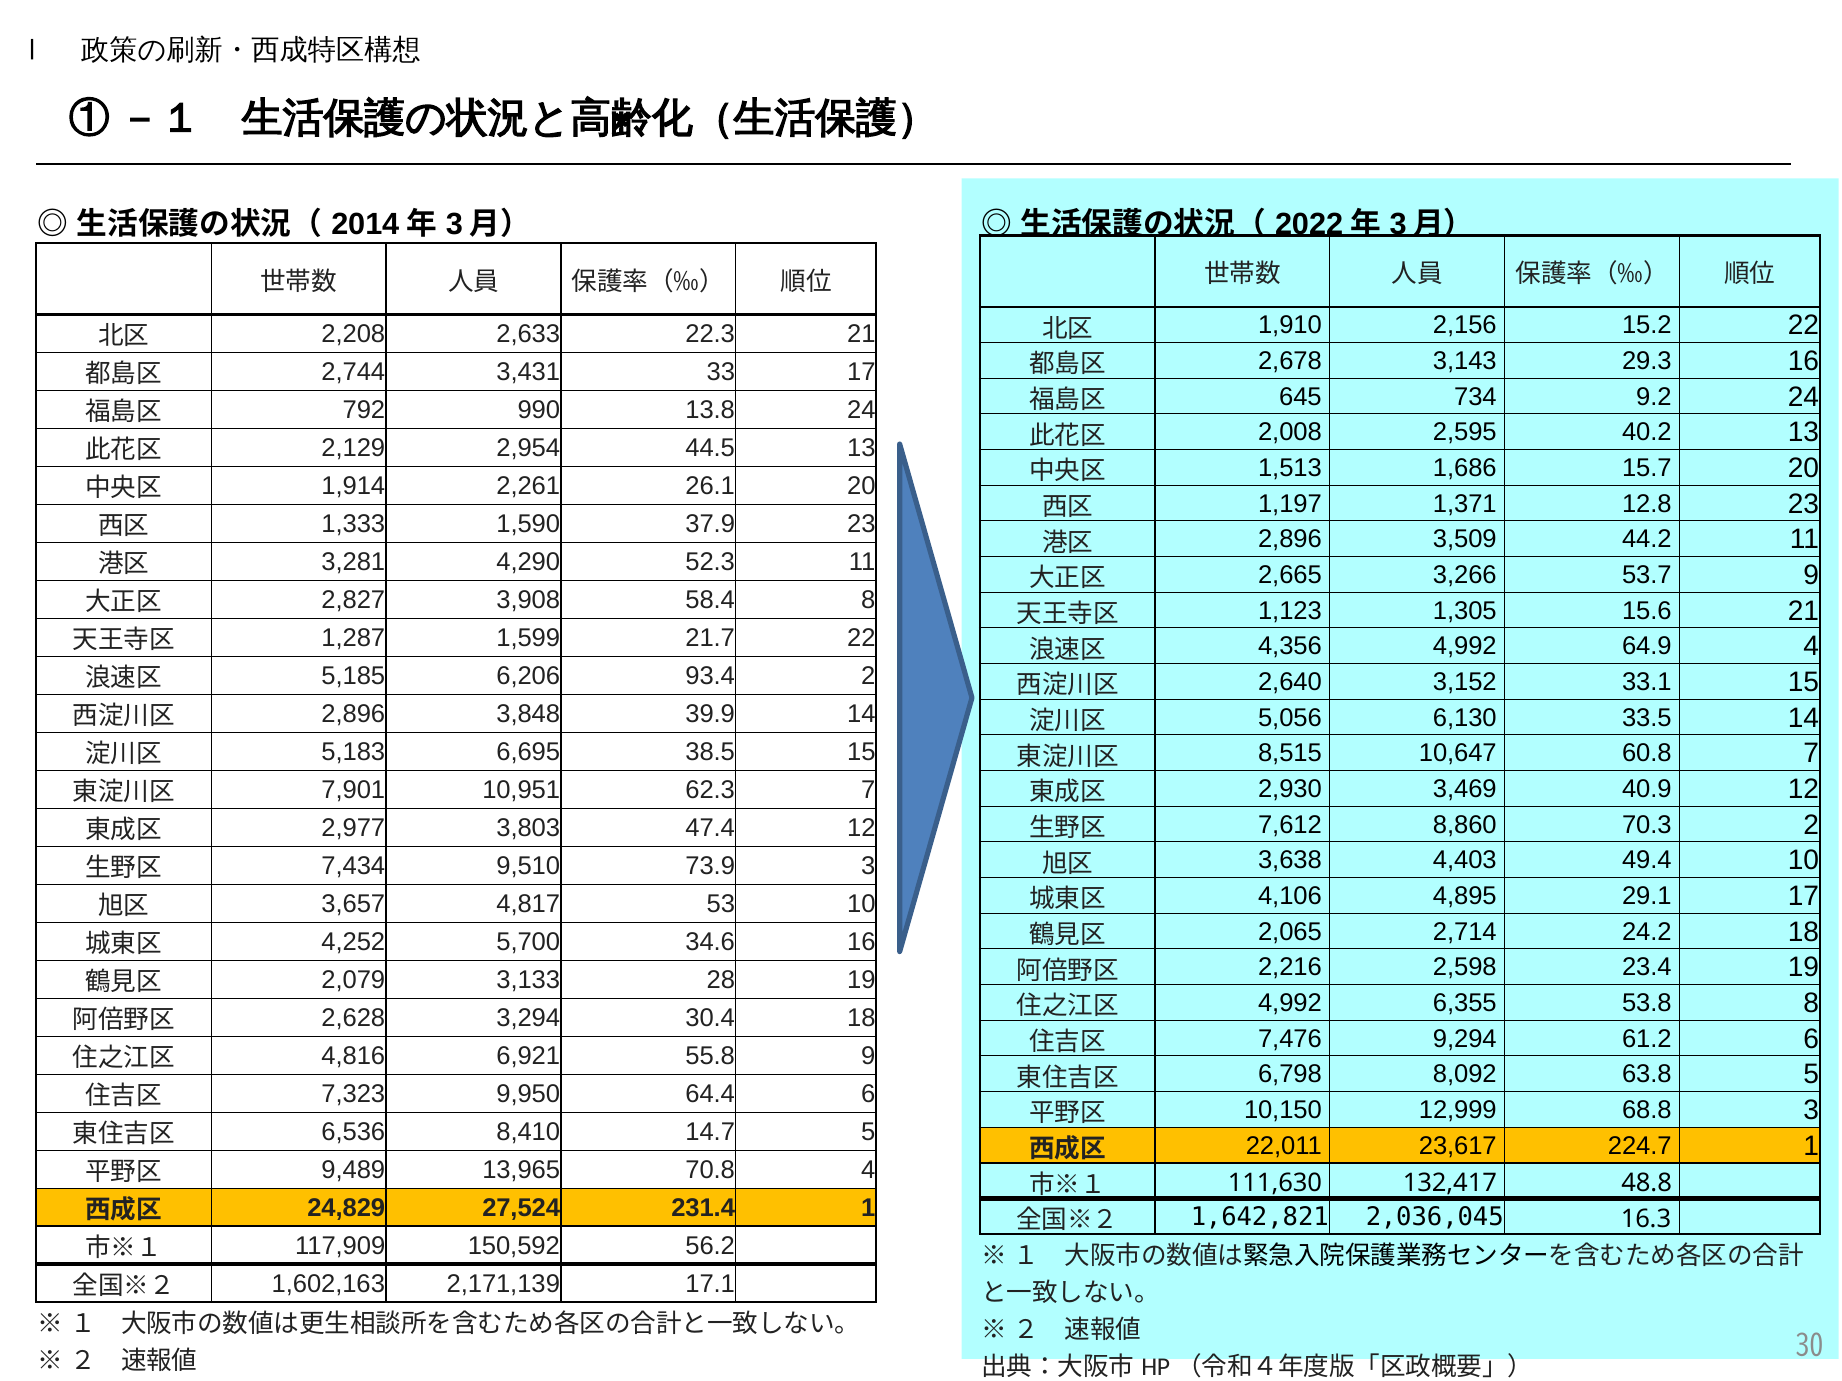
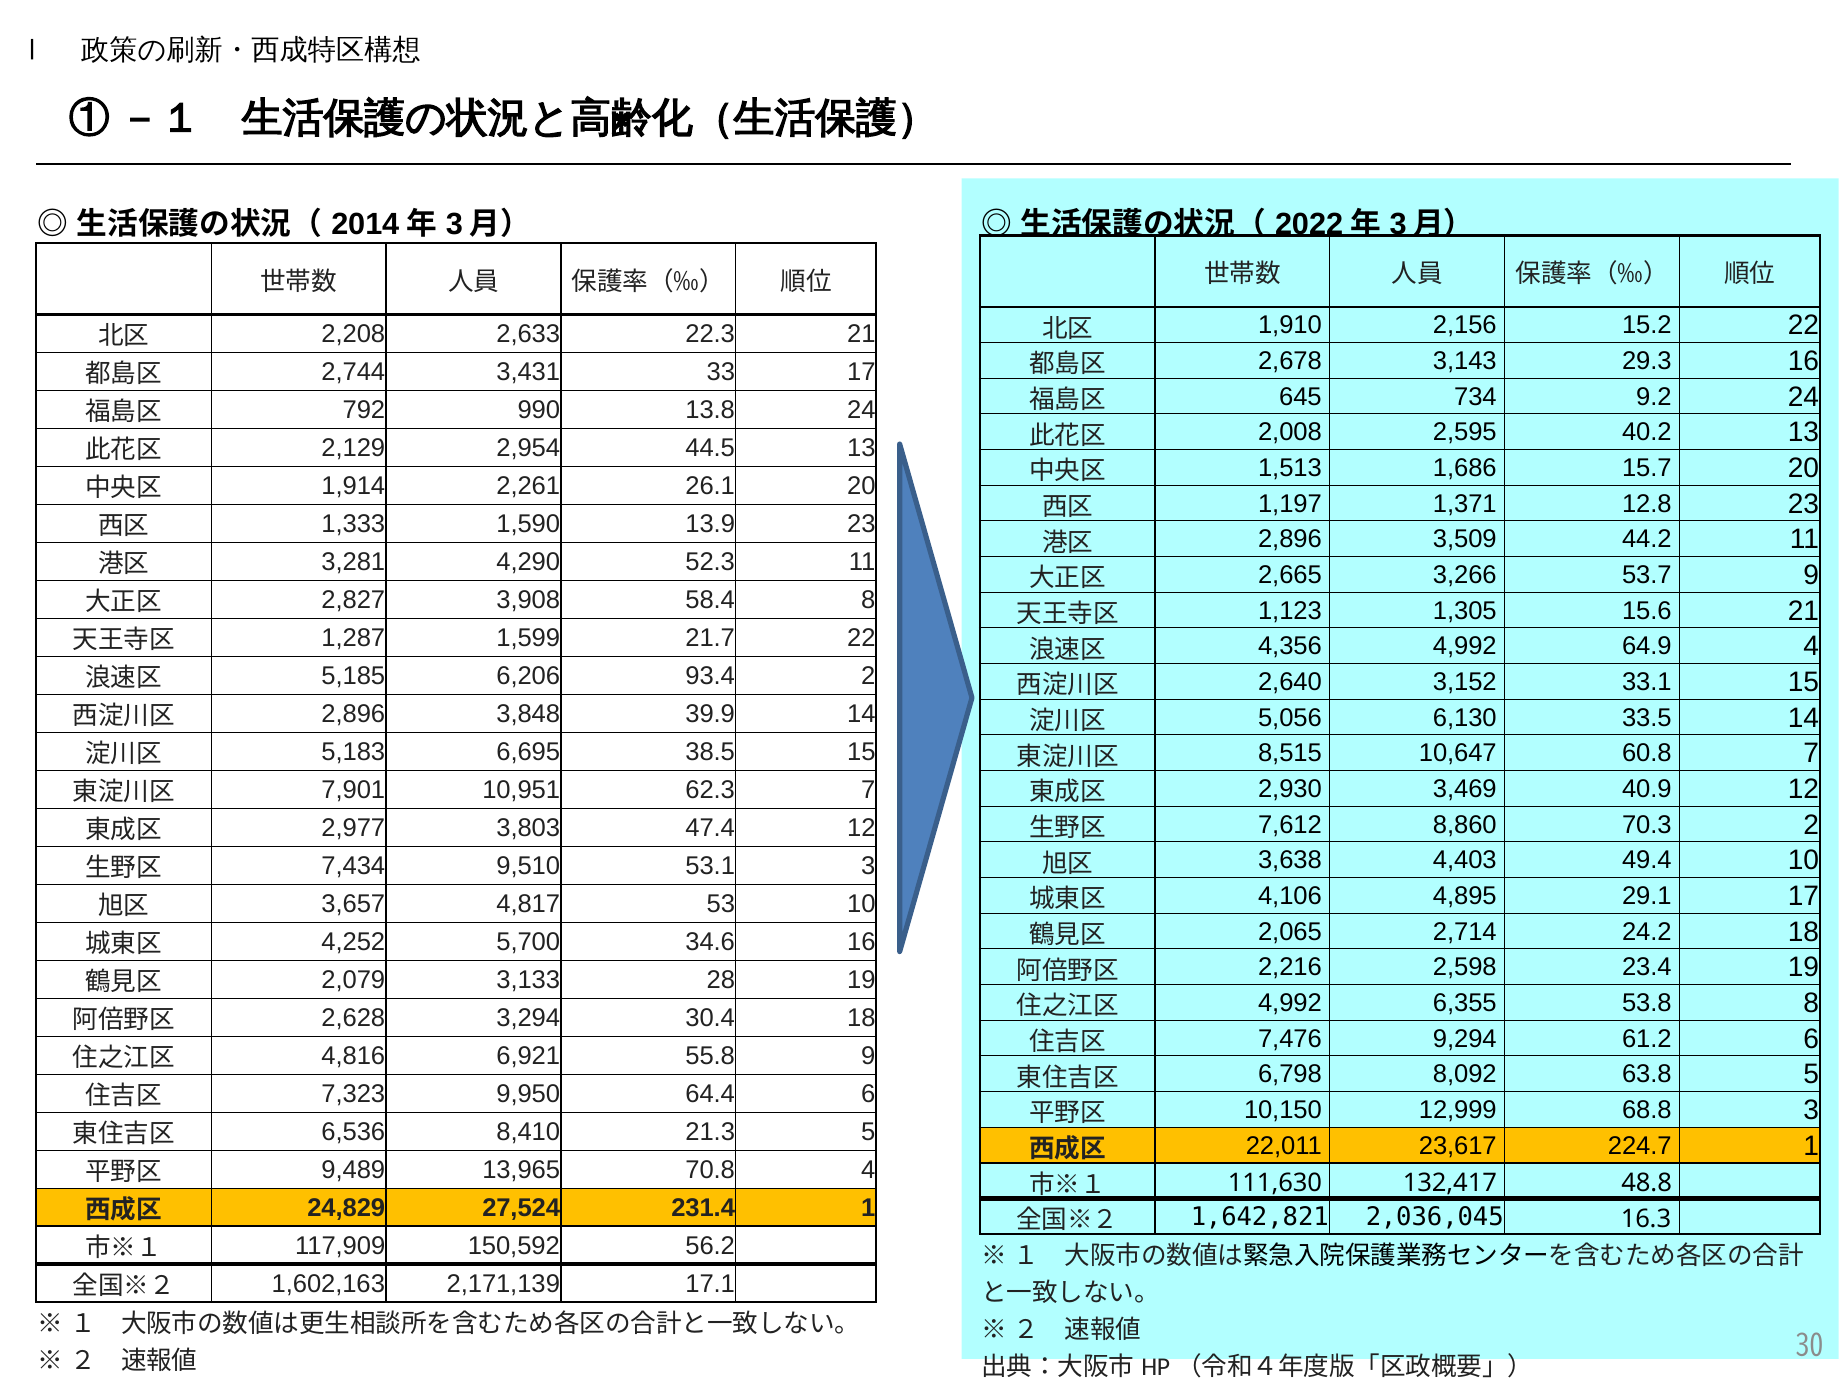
37.9: 37.9 -> 13.9 (710, 524)
73.9: 73.9 -> 53.1 (710, 866)
14.7: 14.7 -> 21.3 (710, 1132)
